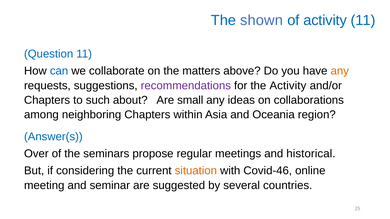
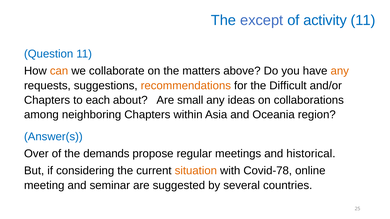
shown: shown -> except (262, 20)
can colour: blue -> orange (59, 71)
recommendations colour: purple -> orange (186, 86)
the Activity: Activity -> Difficult (288, 86)
such: such -> each (98, 100)
seminars: seminars -> demands (106, 154)
Covid-46: Covid-46 -> Covid-78 (268, 171)
